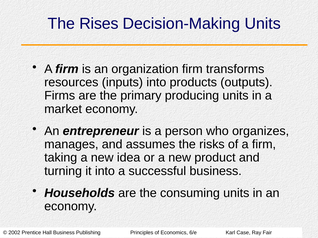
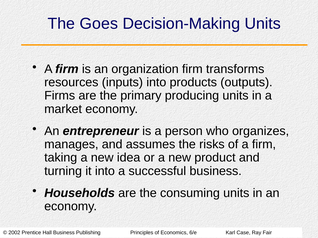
Rises: Rises -> Goes (99, 24)
